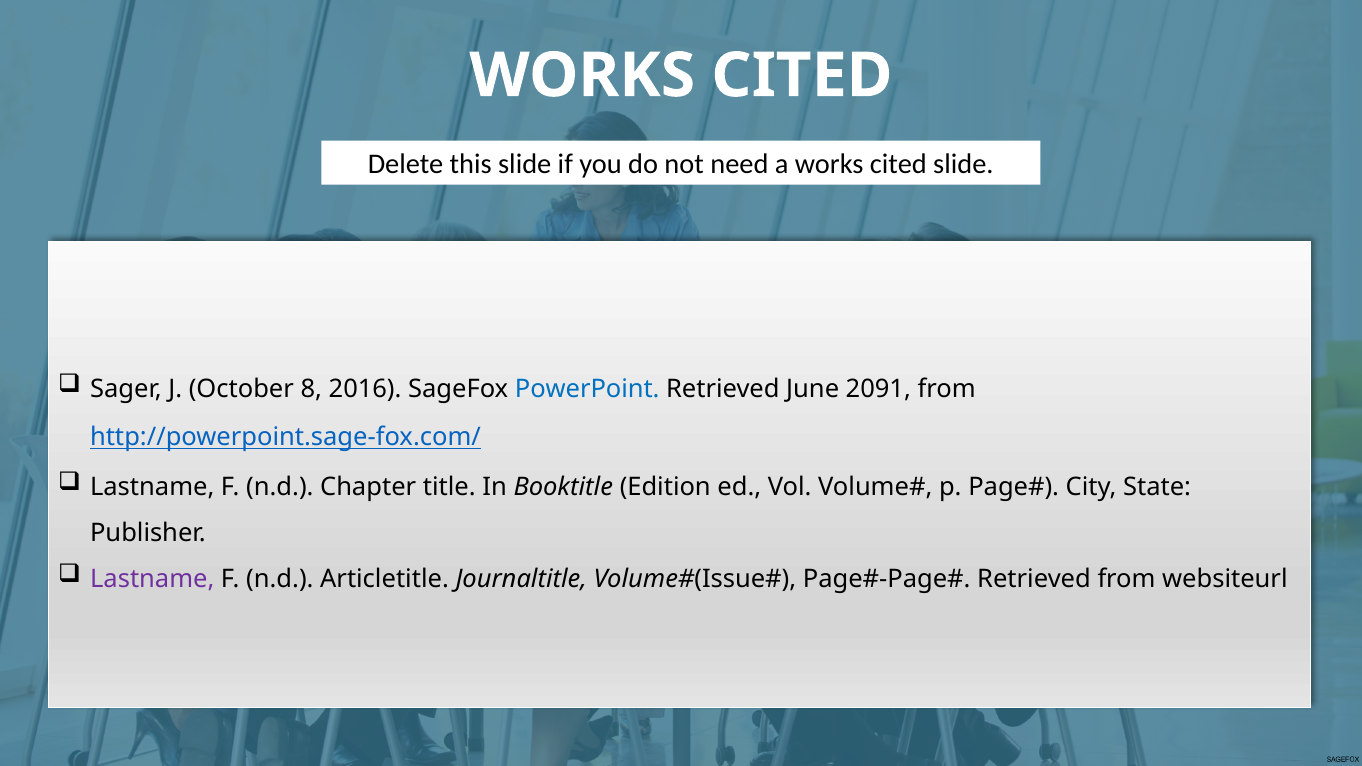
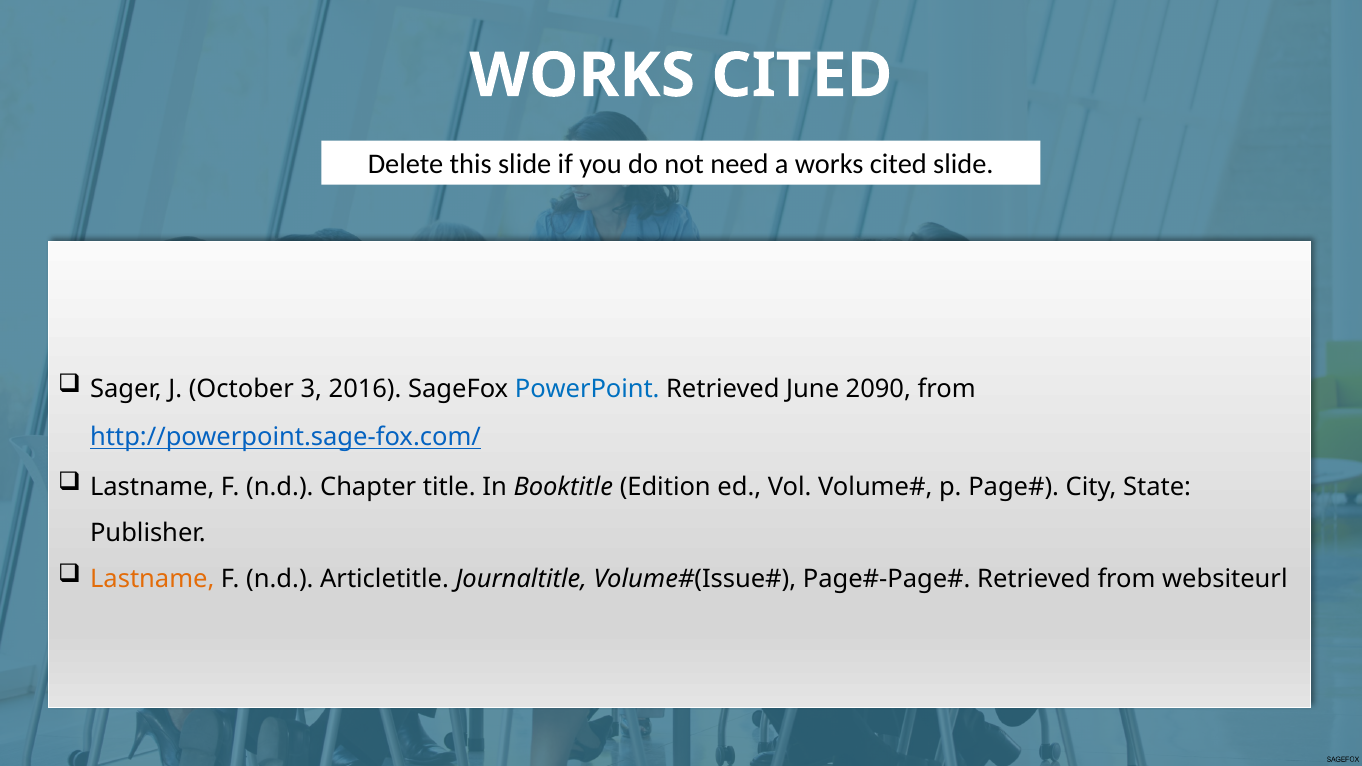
8: 8 -> 3 (311, 389)
2091: 2091 -> 2090 (878, 389)
Lastname colour: purple -> orange (152, 579)
